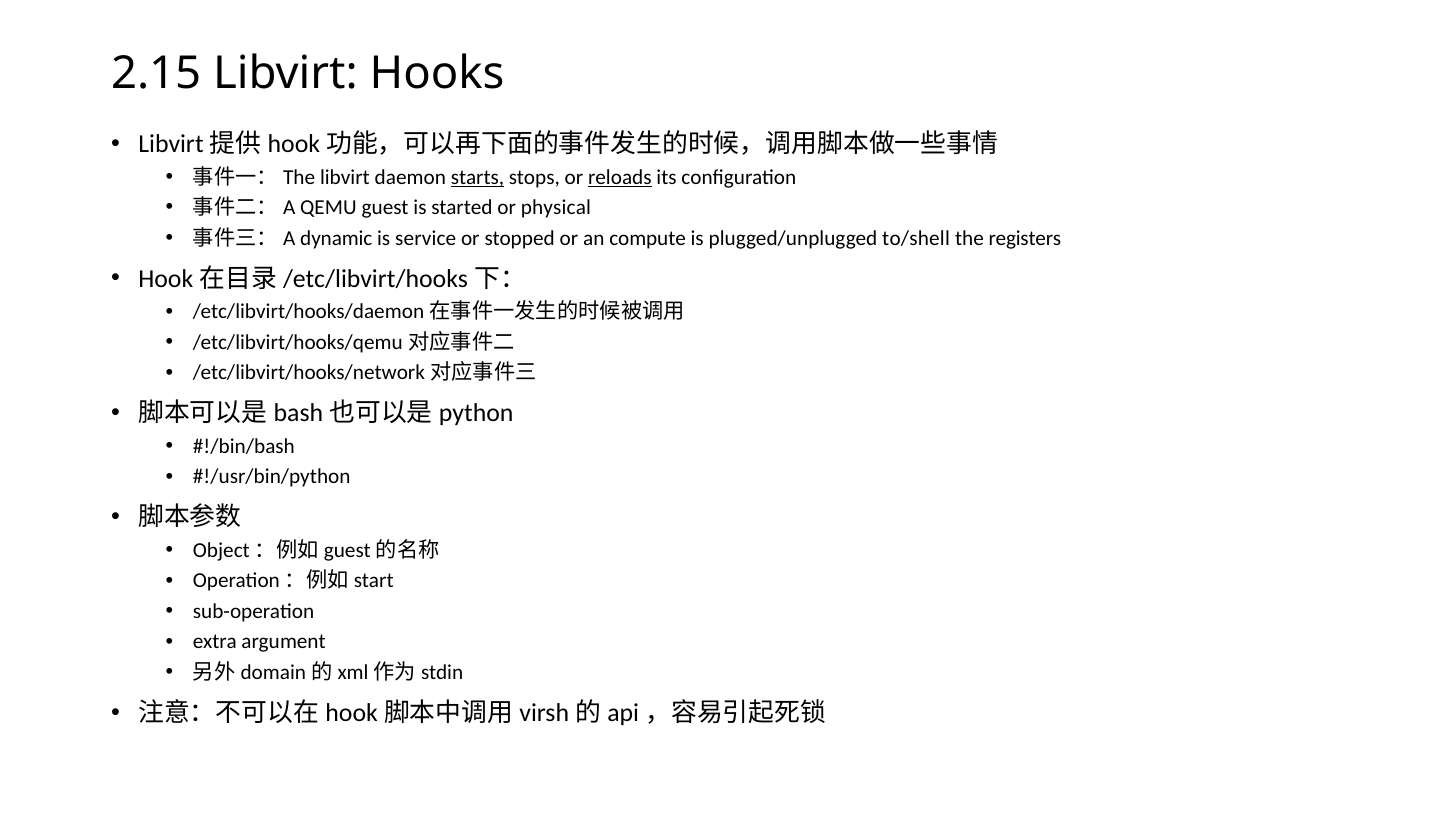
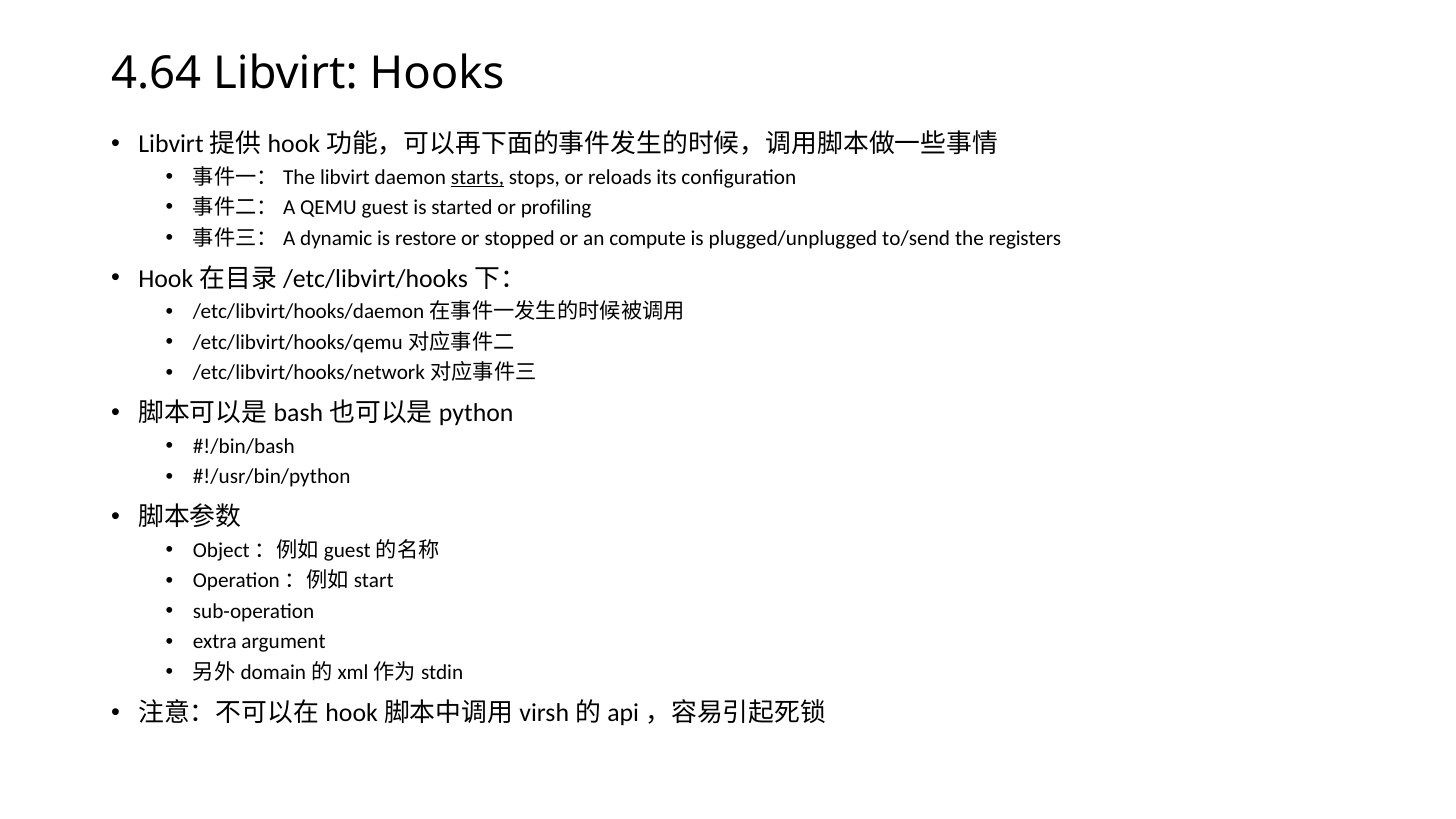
2.15: 2.15 -> 4.64 (156, 73)
reloads underline: present -> none (620, 177)
physical: physical -> profiling (556, 208)
service: service -> restore (426, 238)
to/shell: to/shell -> to/send (916, 238)
